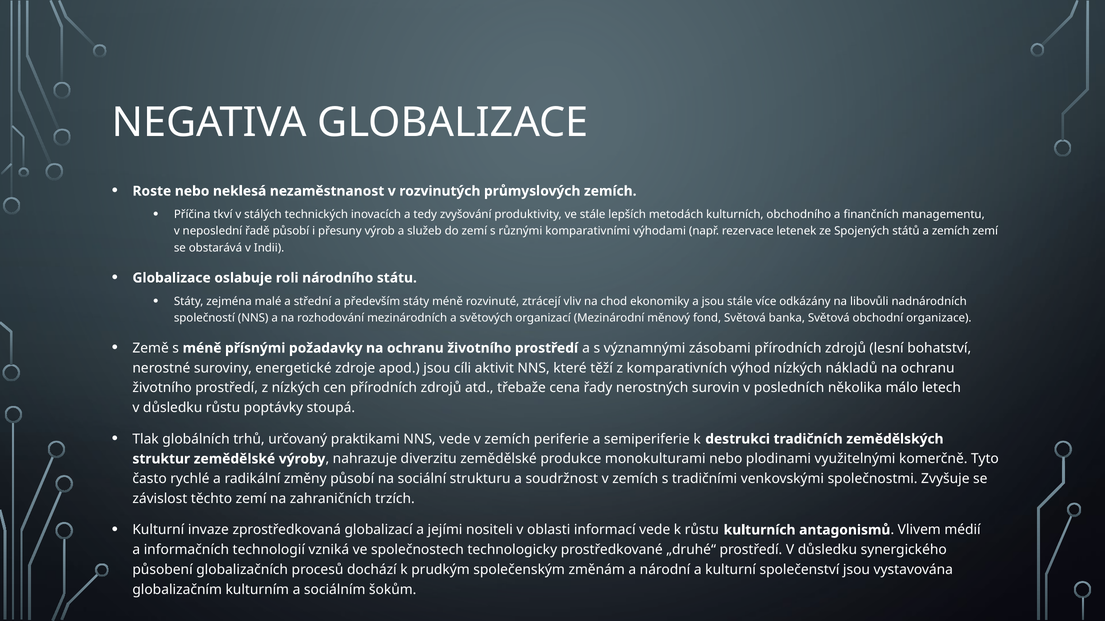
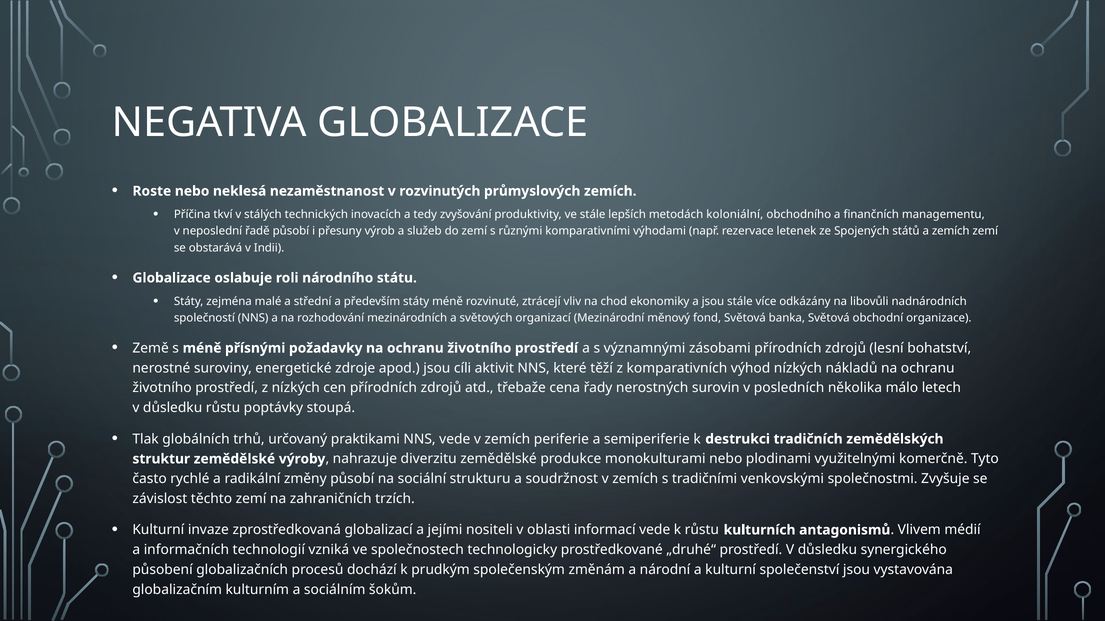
metodách kulturních: kulturních -> koloniální (735, 215)
